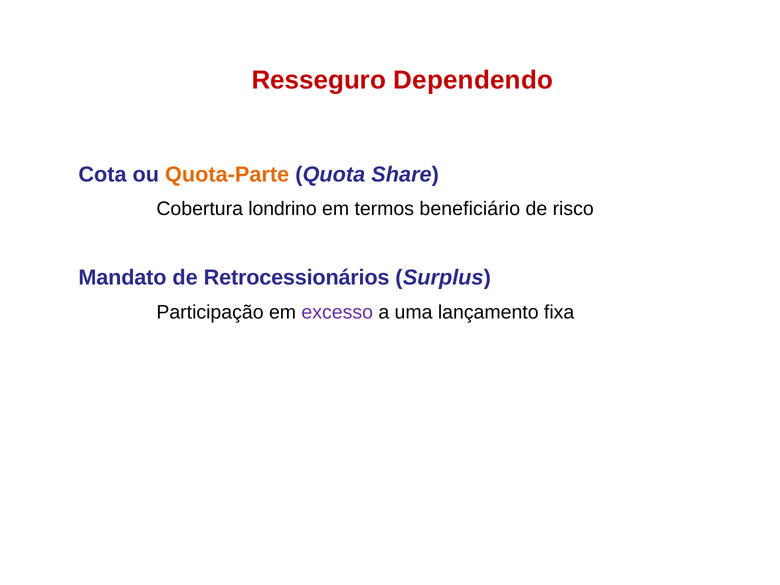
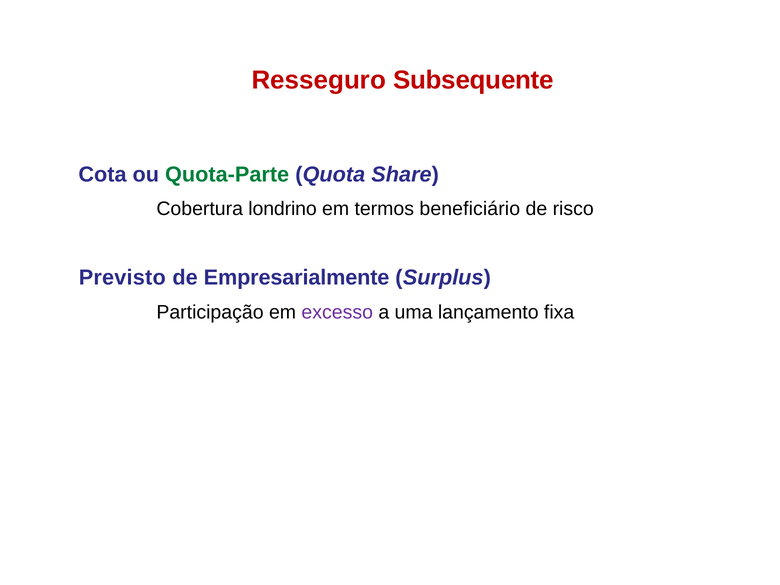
Dependendo: Dependendo -> Subsequente (473, 80)
Quota-Parte colour: orange -> green (227, 175)
Mandato: Mandato -> Previsto (122, 278)
Retrocessionários: Retrocessionários -> Empresarialmente (297, 278)
